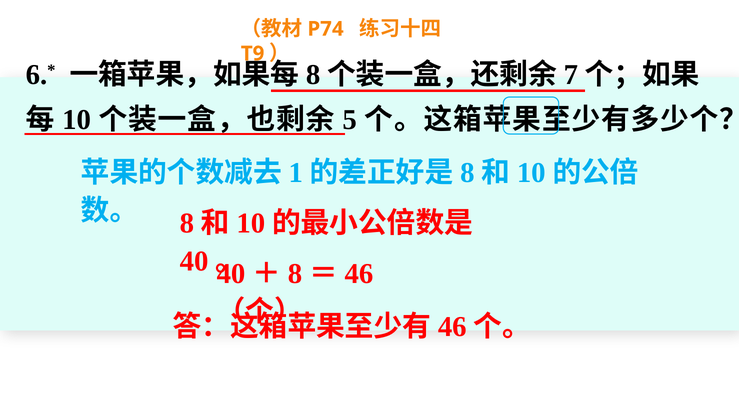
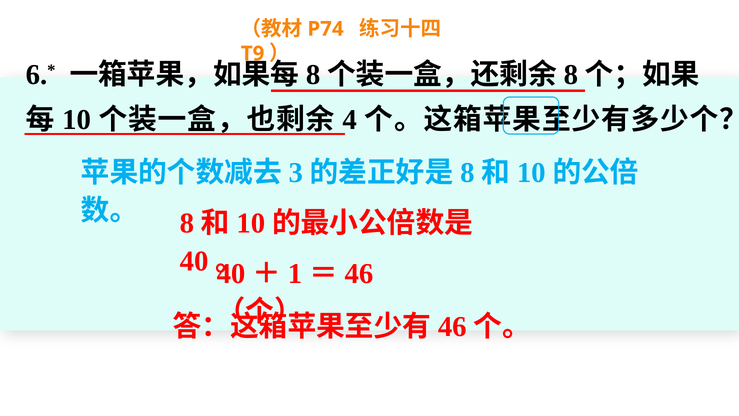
7: 7 -> 8 (571, 75)
5: 5 -> 4 (350, 119)
1: 1 -> 3 (296, 173)
8: 8 -> 1 (295, 274)
